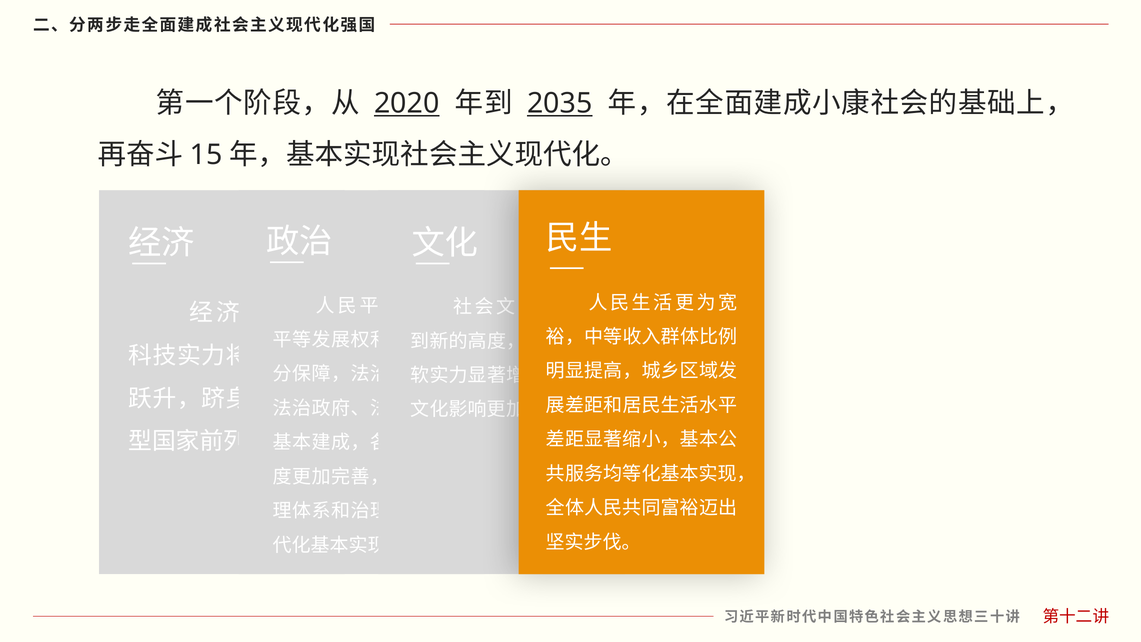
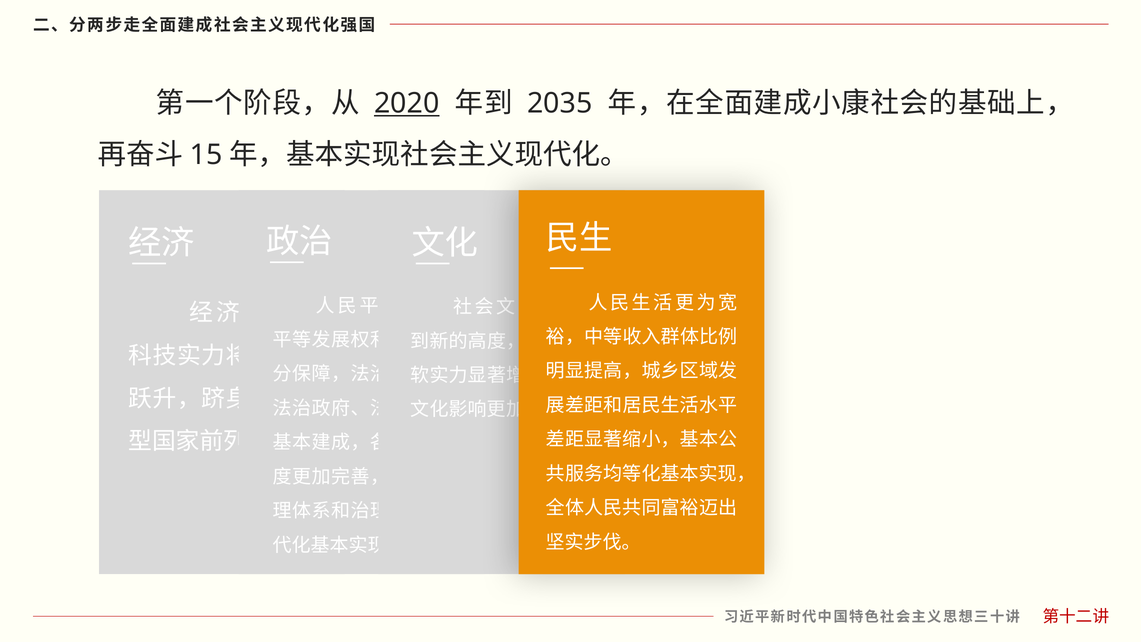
2035 underline: present -> none (560, 104)
